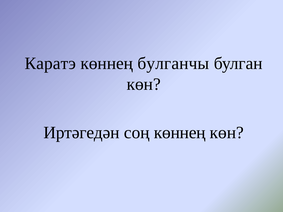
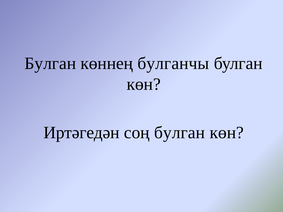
Каратэ: Каратэ -> Булган (50, 63)
соң көннең: көннең -> булган (180, 133)
